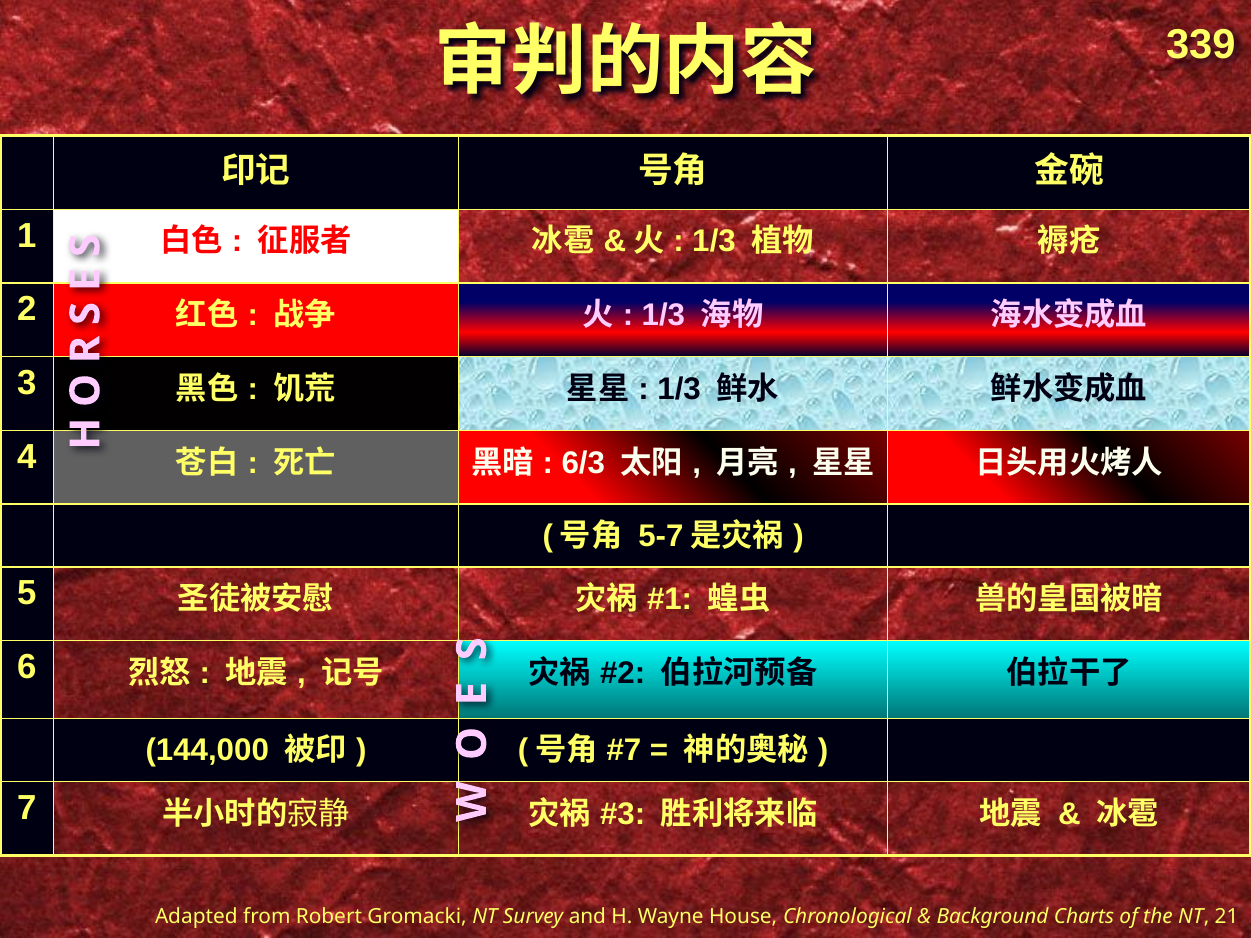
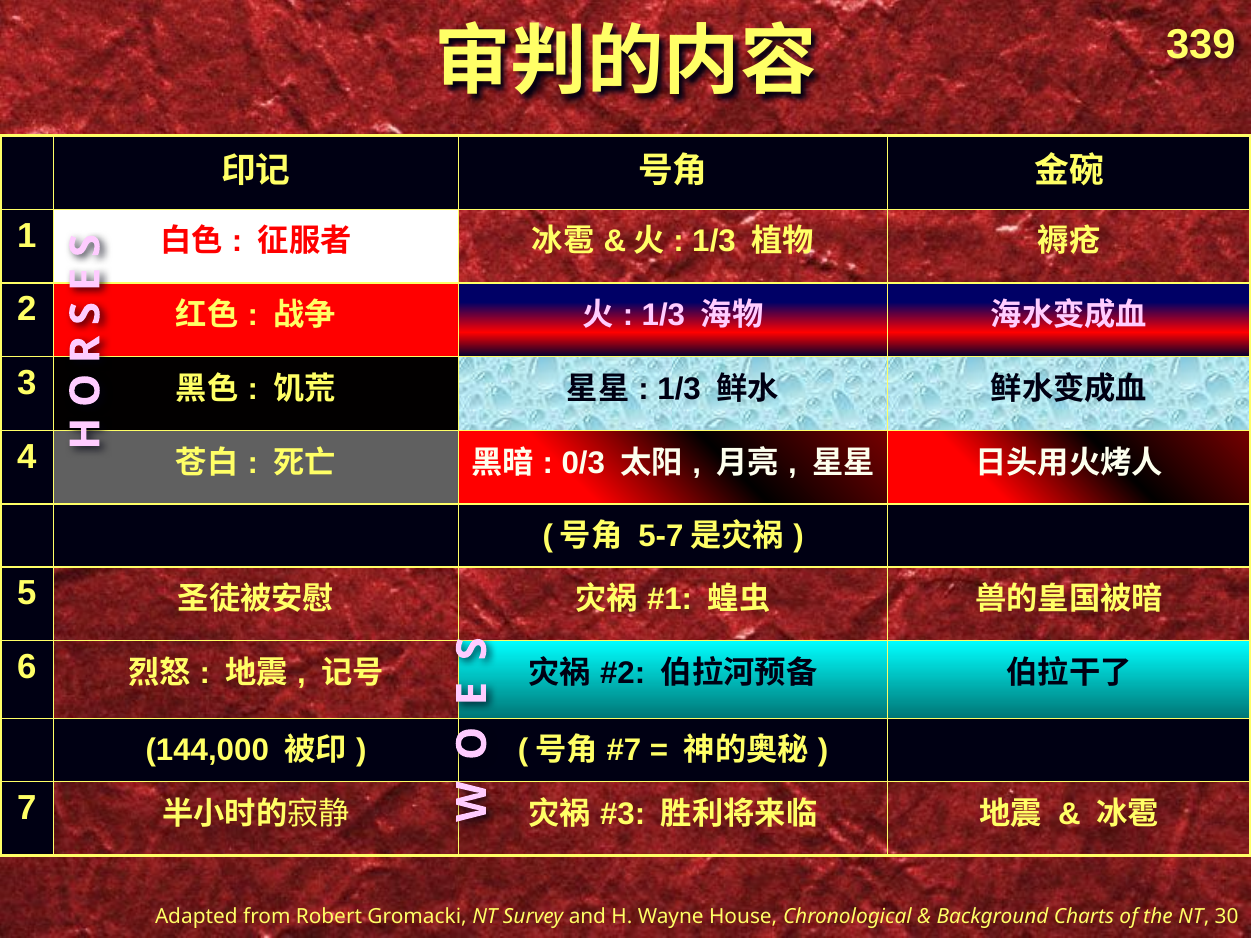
6/3: 6/3 -> 0/3 (583, 463)
21: 21 -> 30 (1227, 917)
